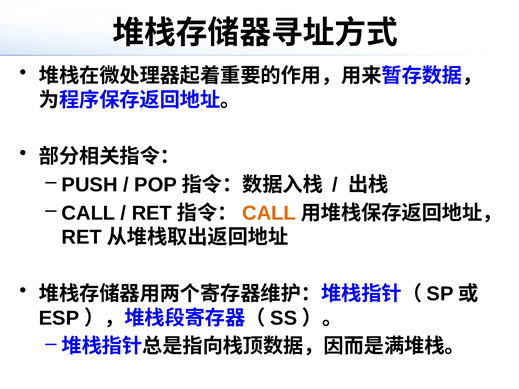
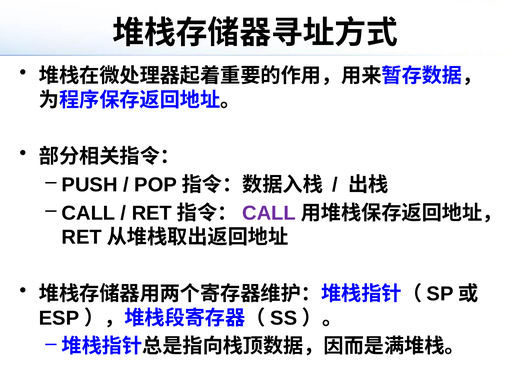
CALL colour: orange -> purple (269, 213)
